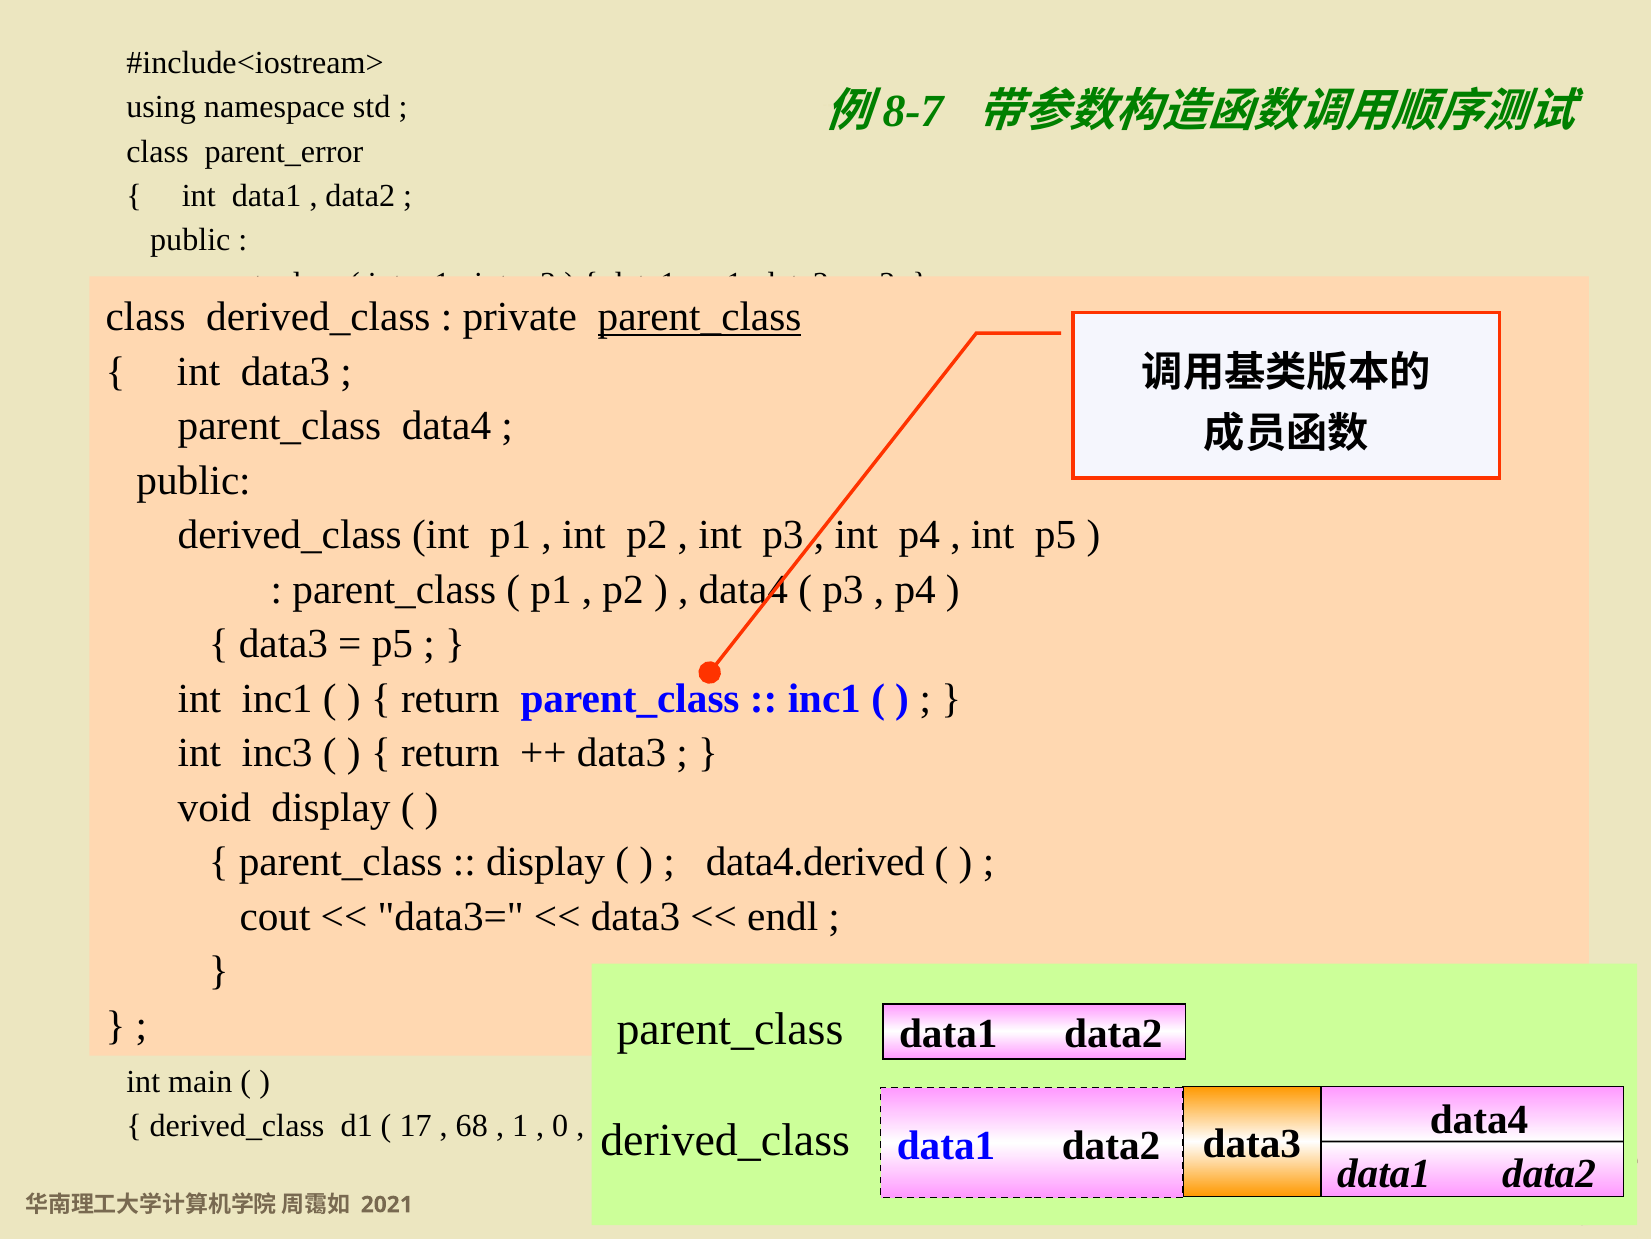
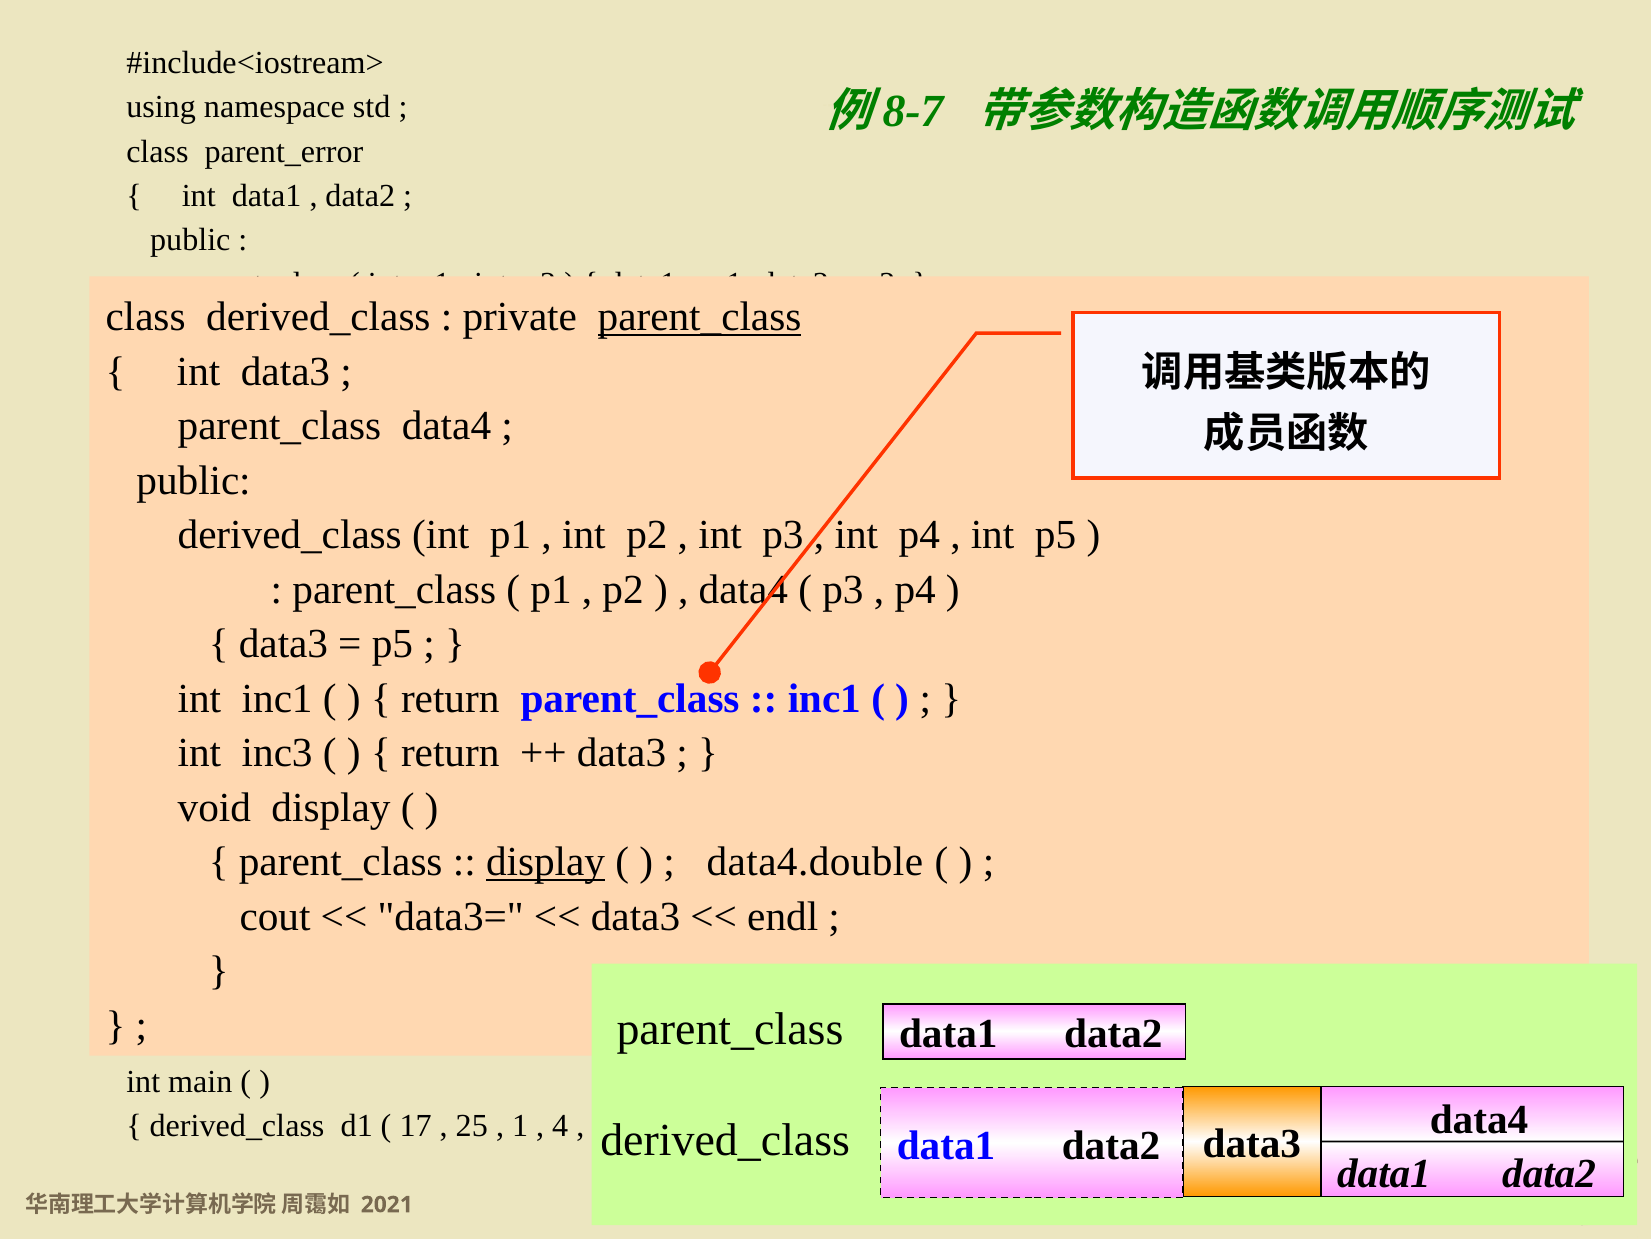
display underline: none -> present (546, 862)
data4.derived: data4.derived -> data4.double (815, 862)
68: 68 -> 25 (472, 1125)
0: 0 -> 4 (560, 1125)
